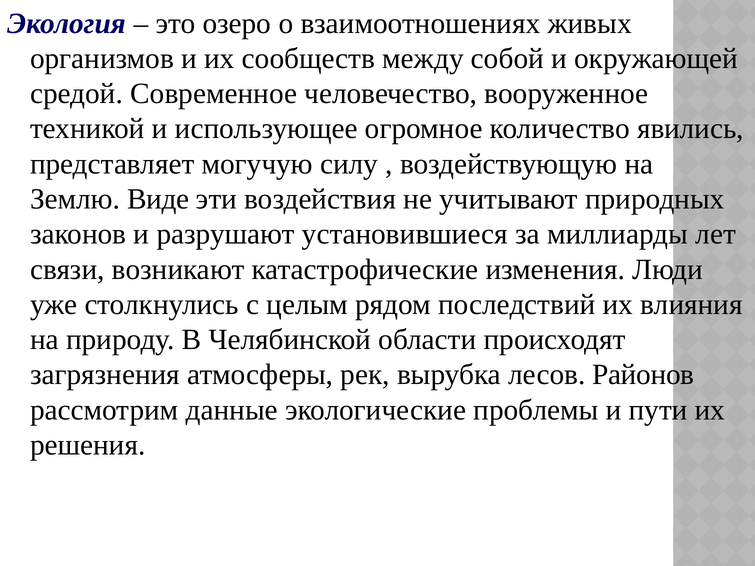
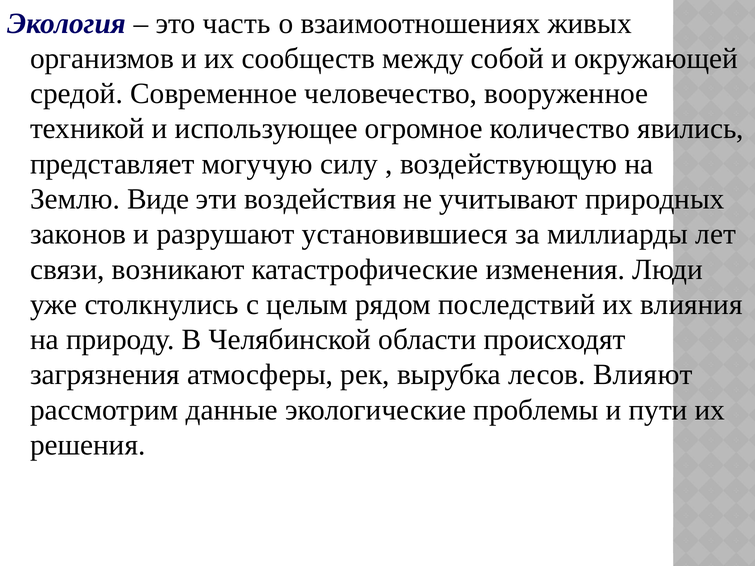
озеро: озеро -> часть (237, 23)
Районов: Районов -> Влияют (643, 375)
